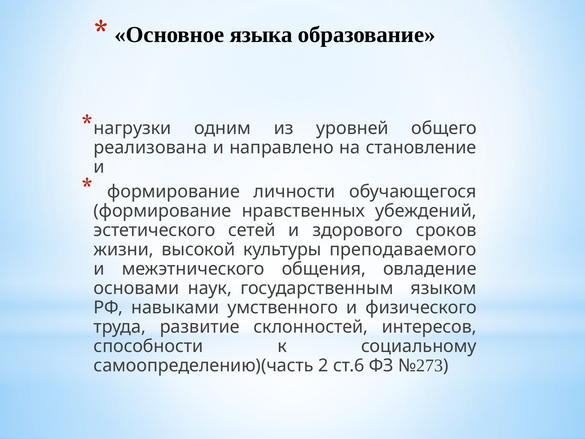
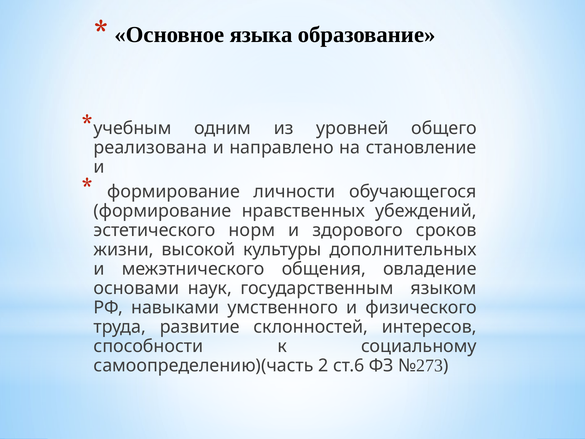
нагрузки: нагрузки -> учебным (133, 128)
сетей: сетей -> норм (252, 230)
преподаваемого: преподаваемого -> дополнительных (403, 249)
